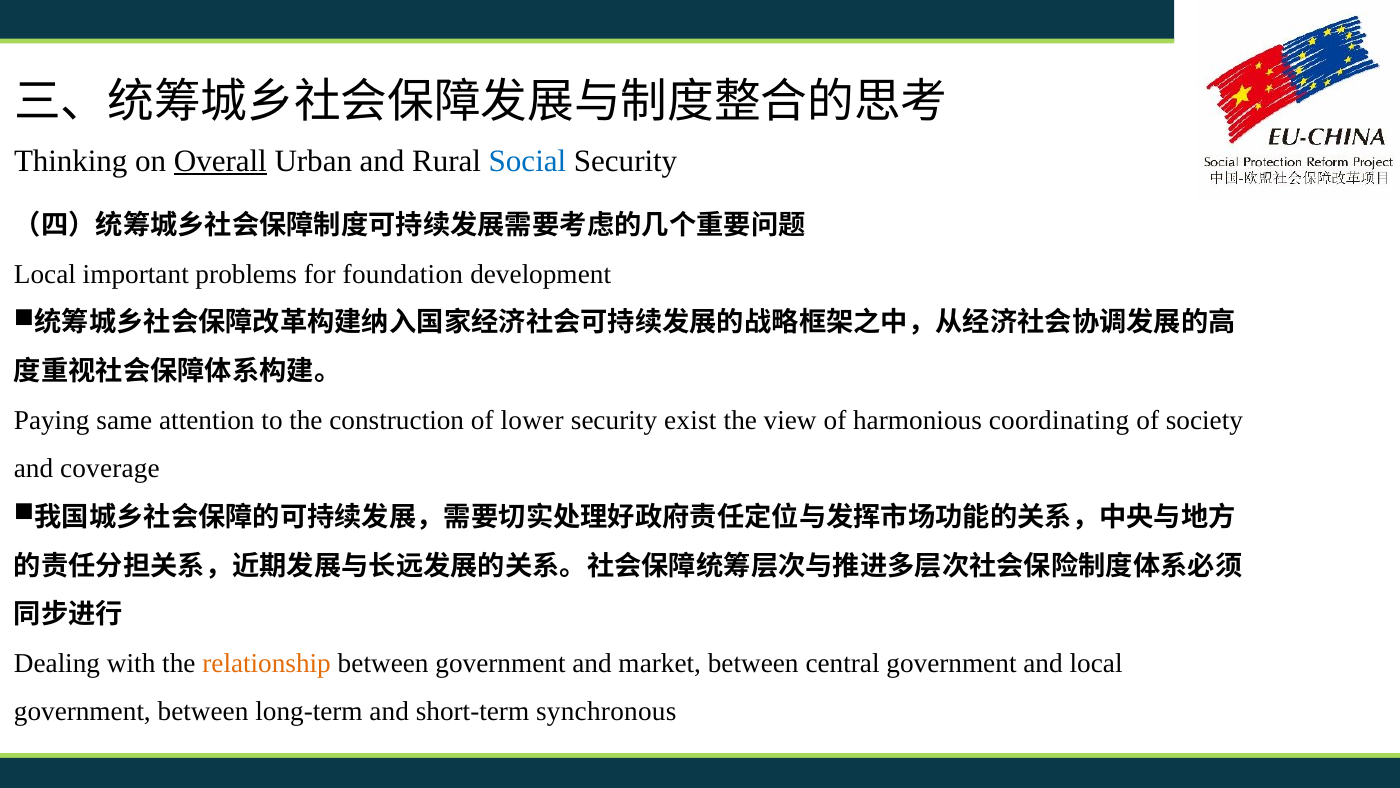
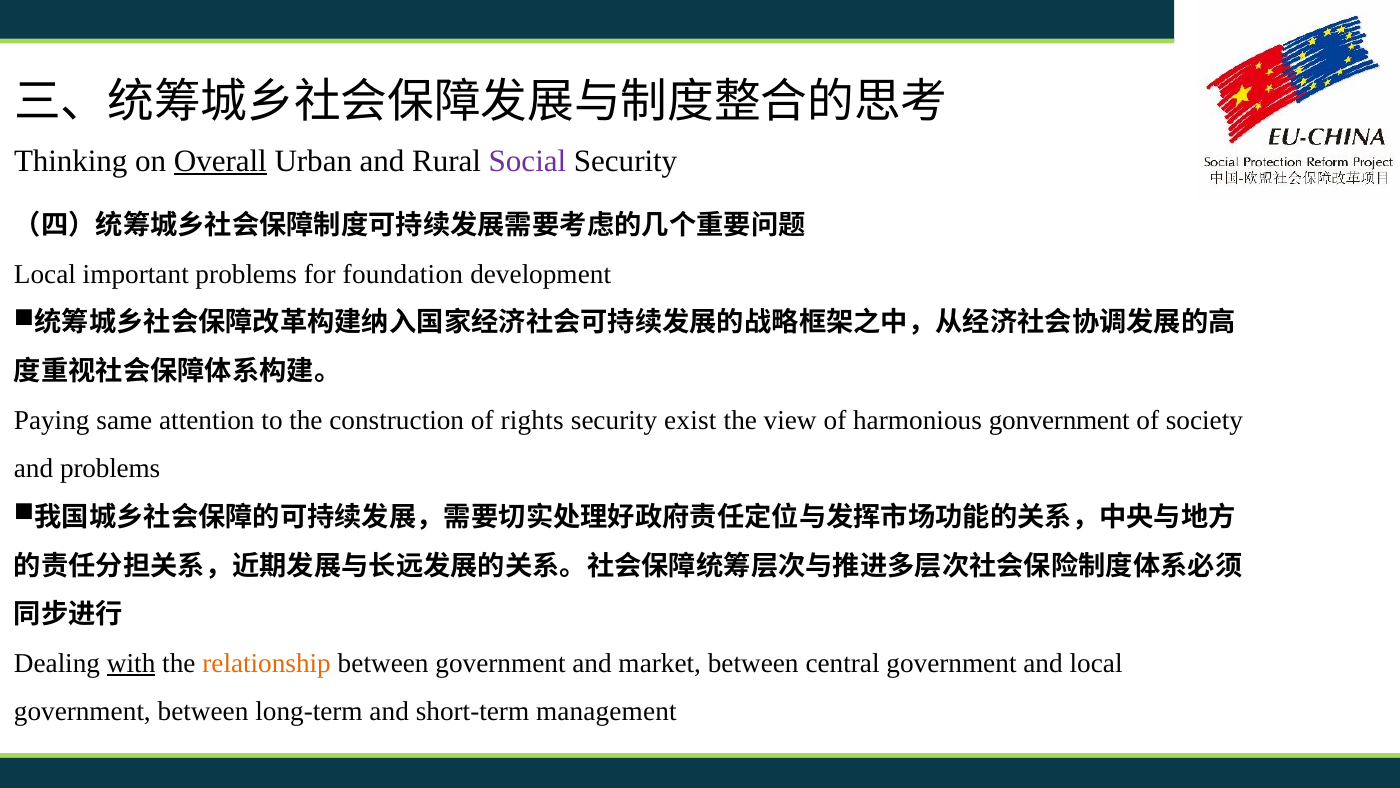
Social colour: blue -> purple (527, 161)
lower: lower -> rights (532, 420)
coordinating: coordinating -> gonvernment (1059, 420)
and coverage: coverage -> problems (110, 469)
with underline: none -> present (131, 663)
synchronous: synchronous -> management (606, 712)
